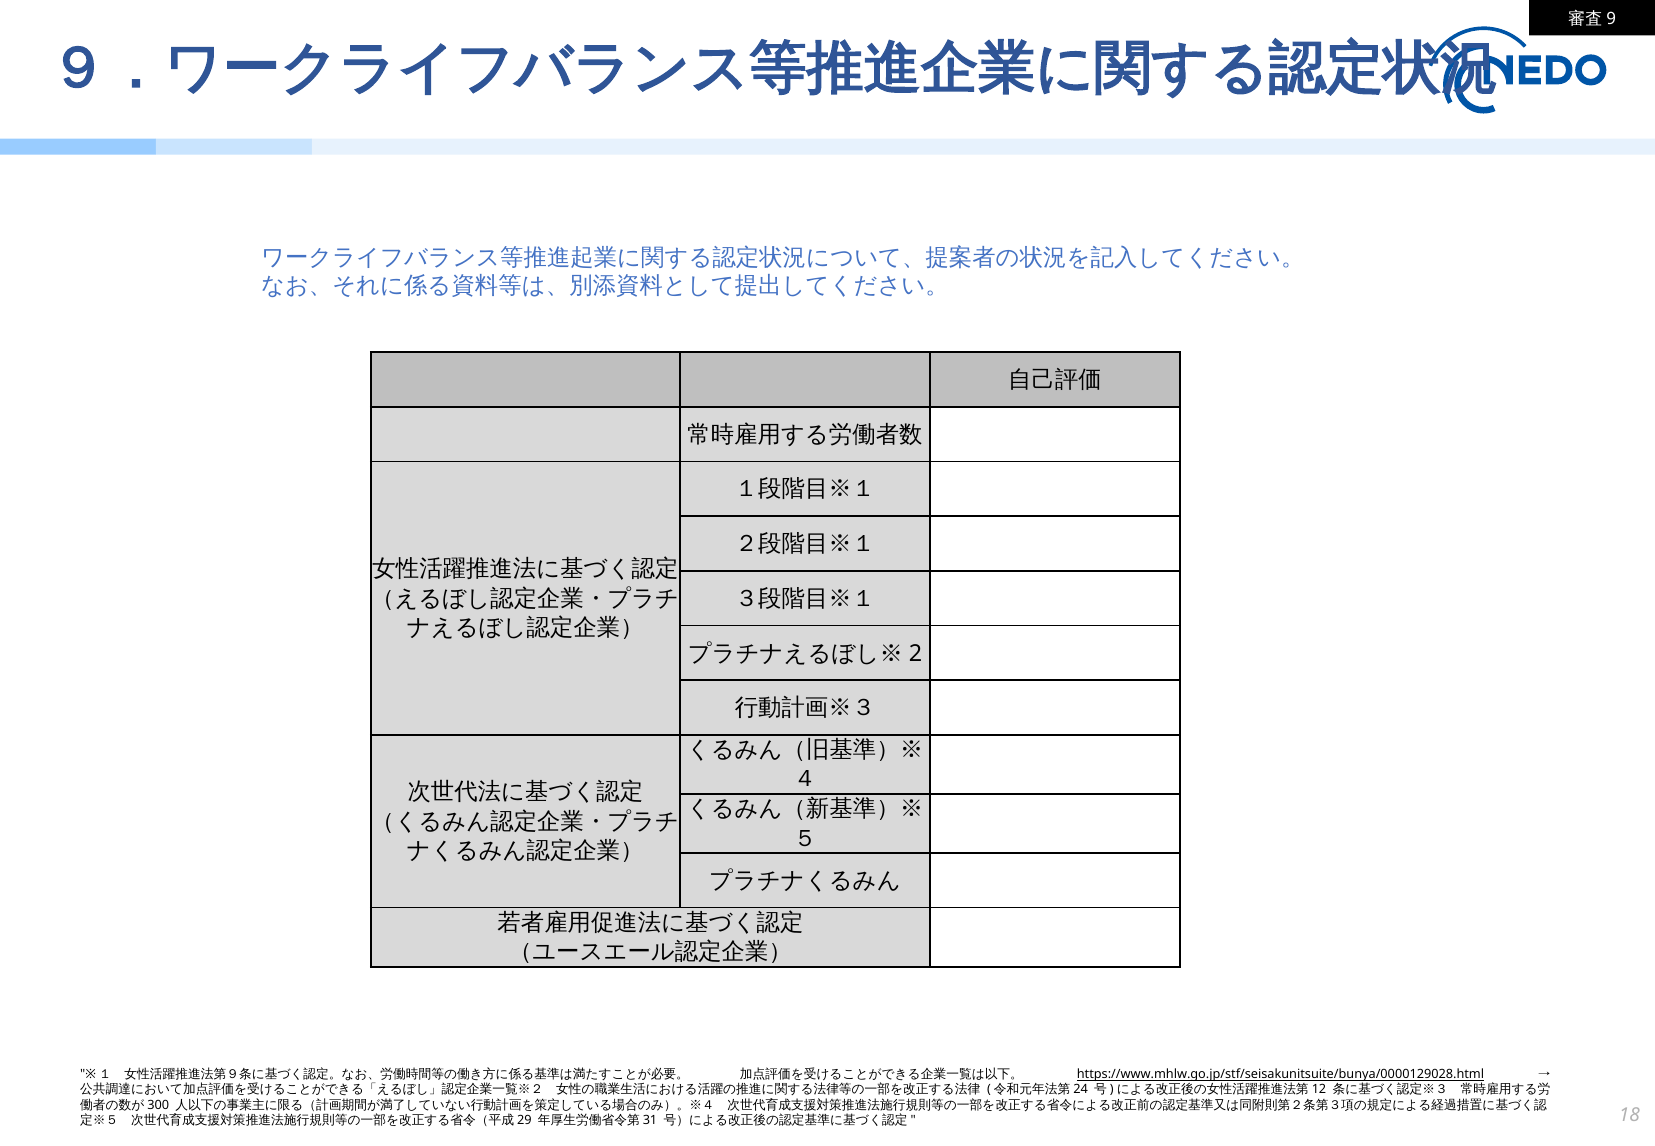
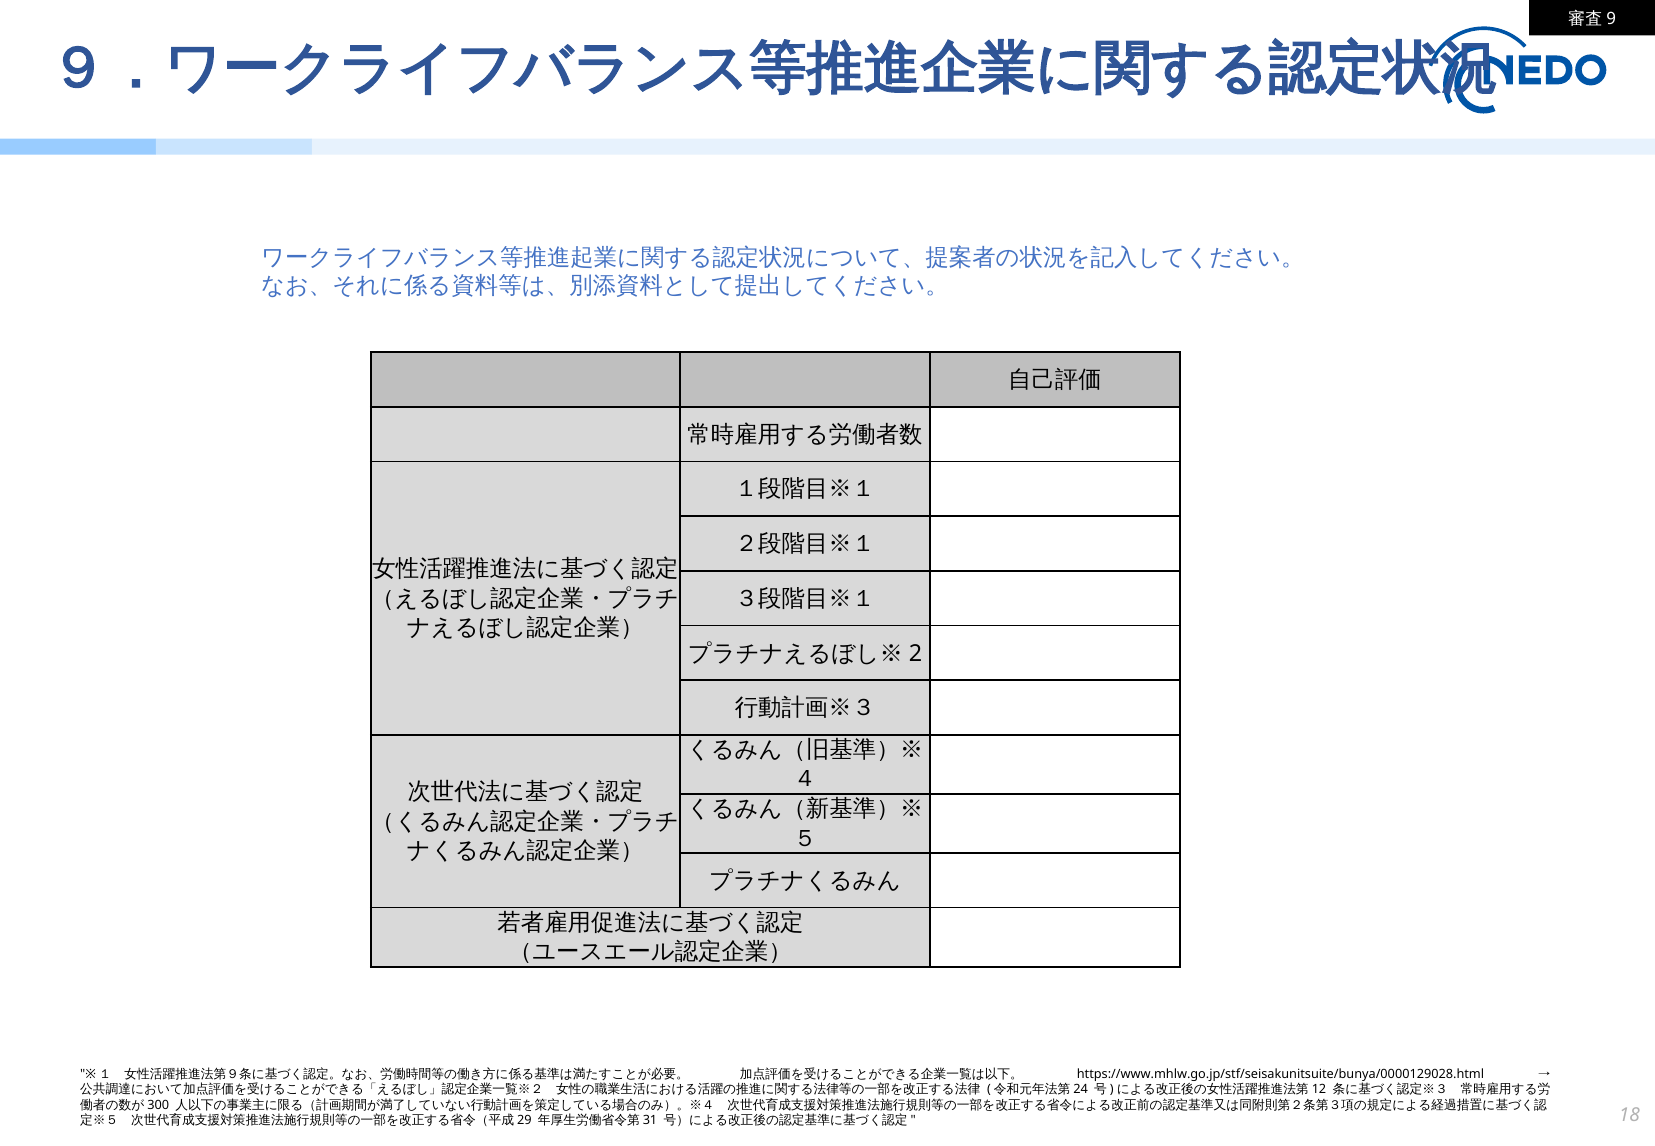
https://www.mhlw.go.jp/stf/seisakunitsuite/bunya/0000129028.html underline: present -> none (1281, 1074)
